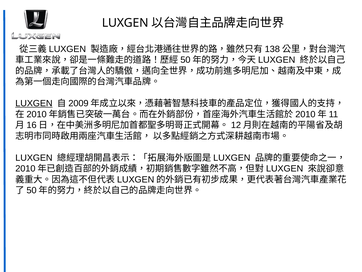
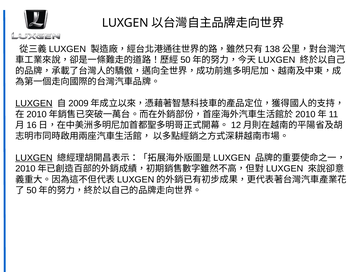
LUXGEN underline: none -> present (34, 158)
